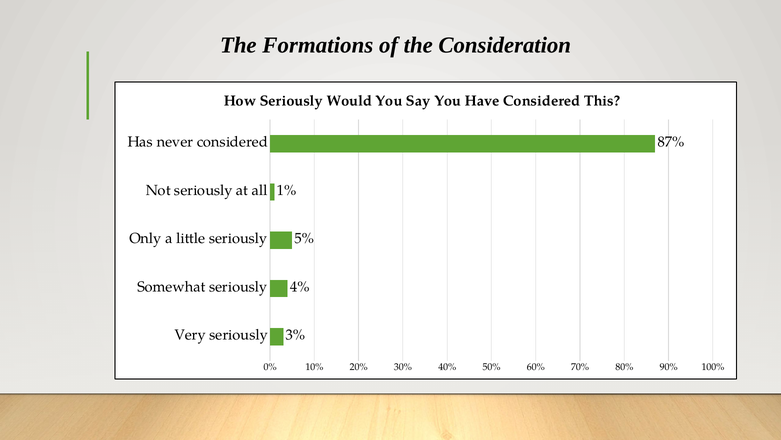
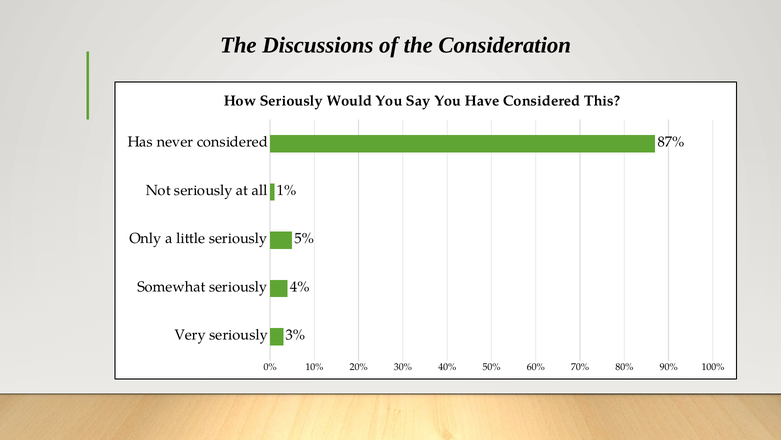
Formations: Formations -> Discussions (318, 45)
